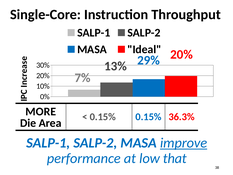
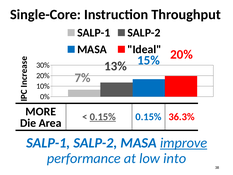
29%: 29% -> 15% (149, 60)
0.15% underline: none -> present (103, 117)
that: that -> into (175, 158)
